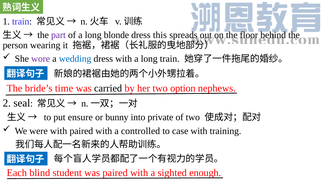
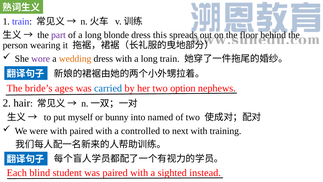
wedding colour: blue -> orange (75, 59)
time: time -> ages (64, 88)
carried colour: black -> blue (108, 88)
seal: seal -> hair (22, 103)
ensure: ensure -> myself (80, 117)
private: private -> named (160, 117)
case: case -> next (180, 131)
enough: enough -> instead (205, 172)
